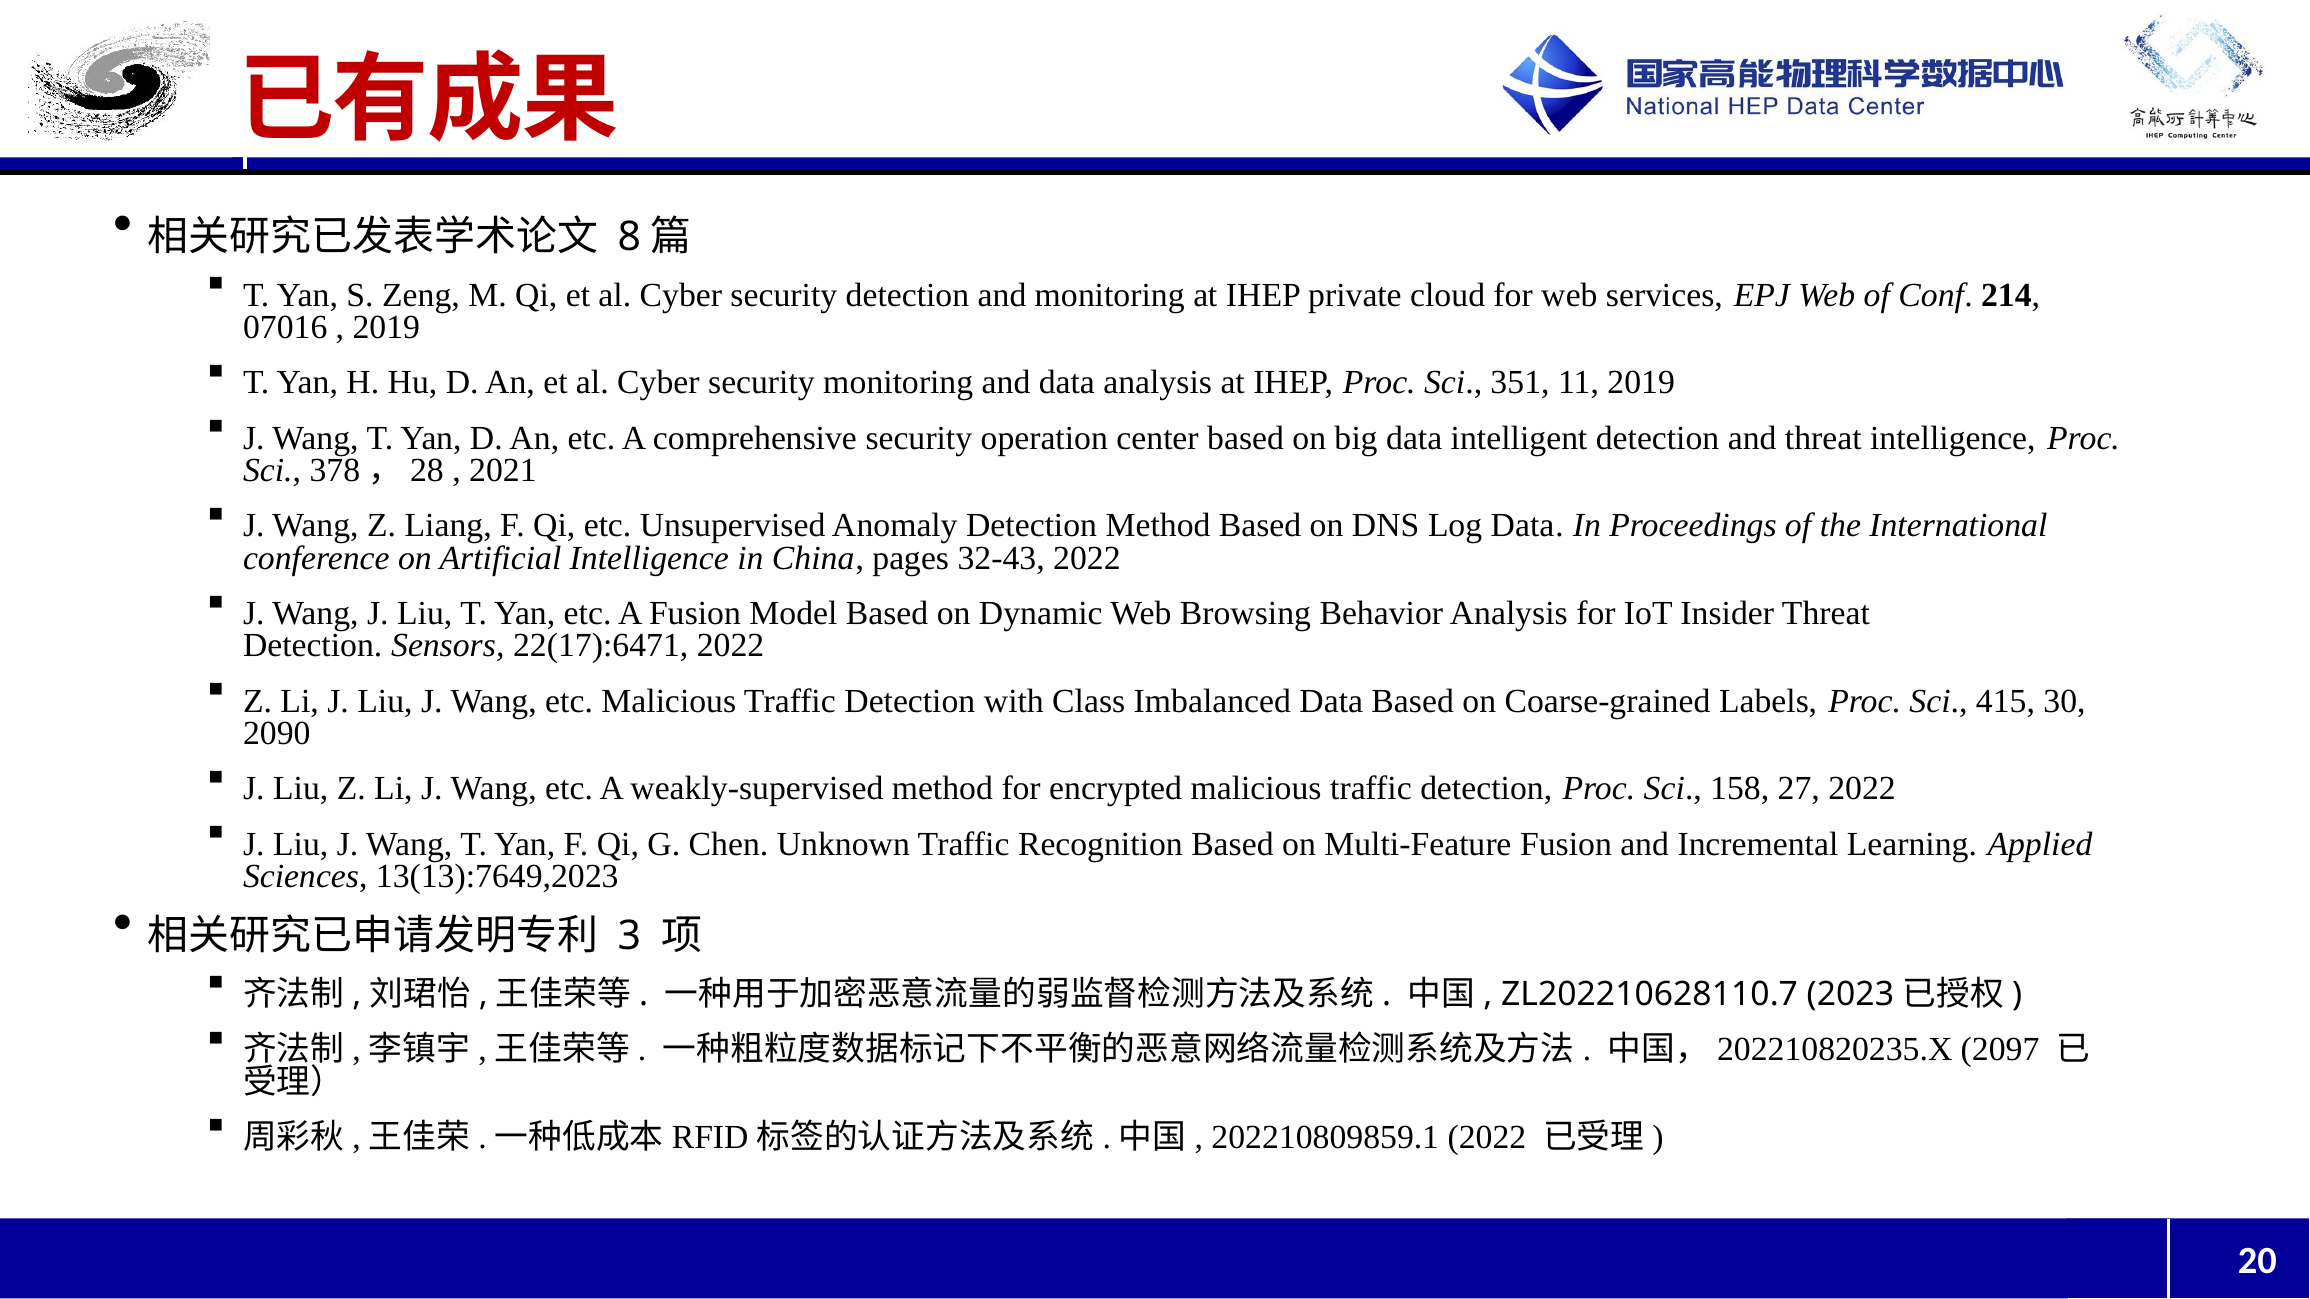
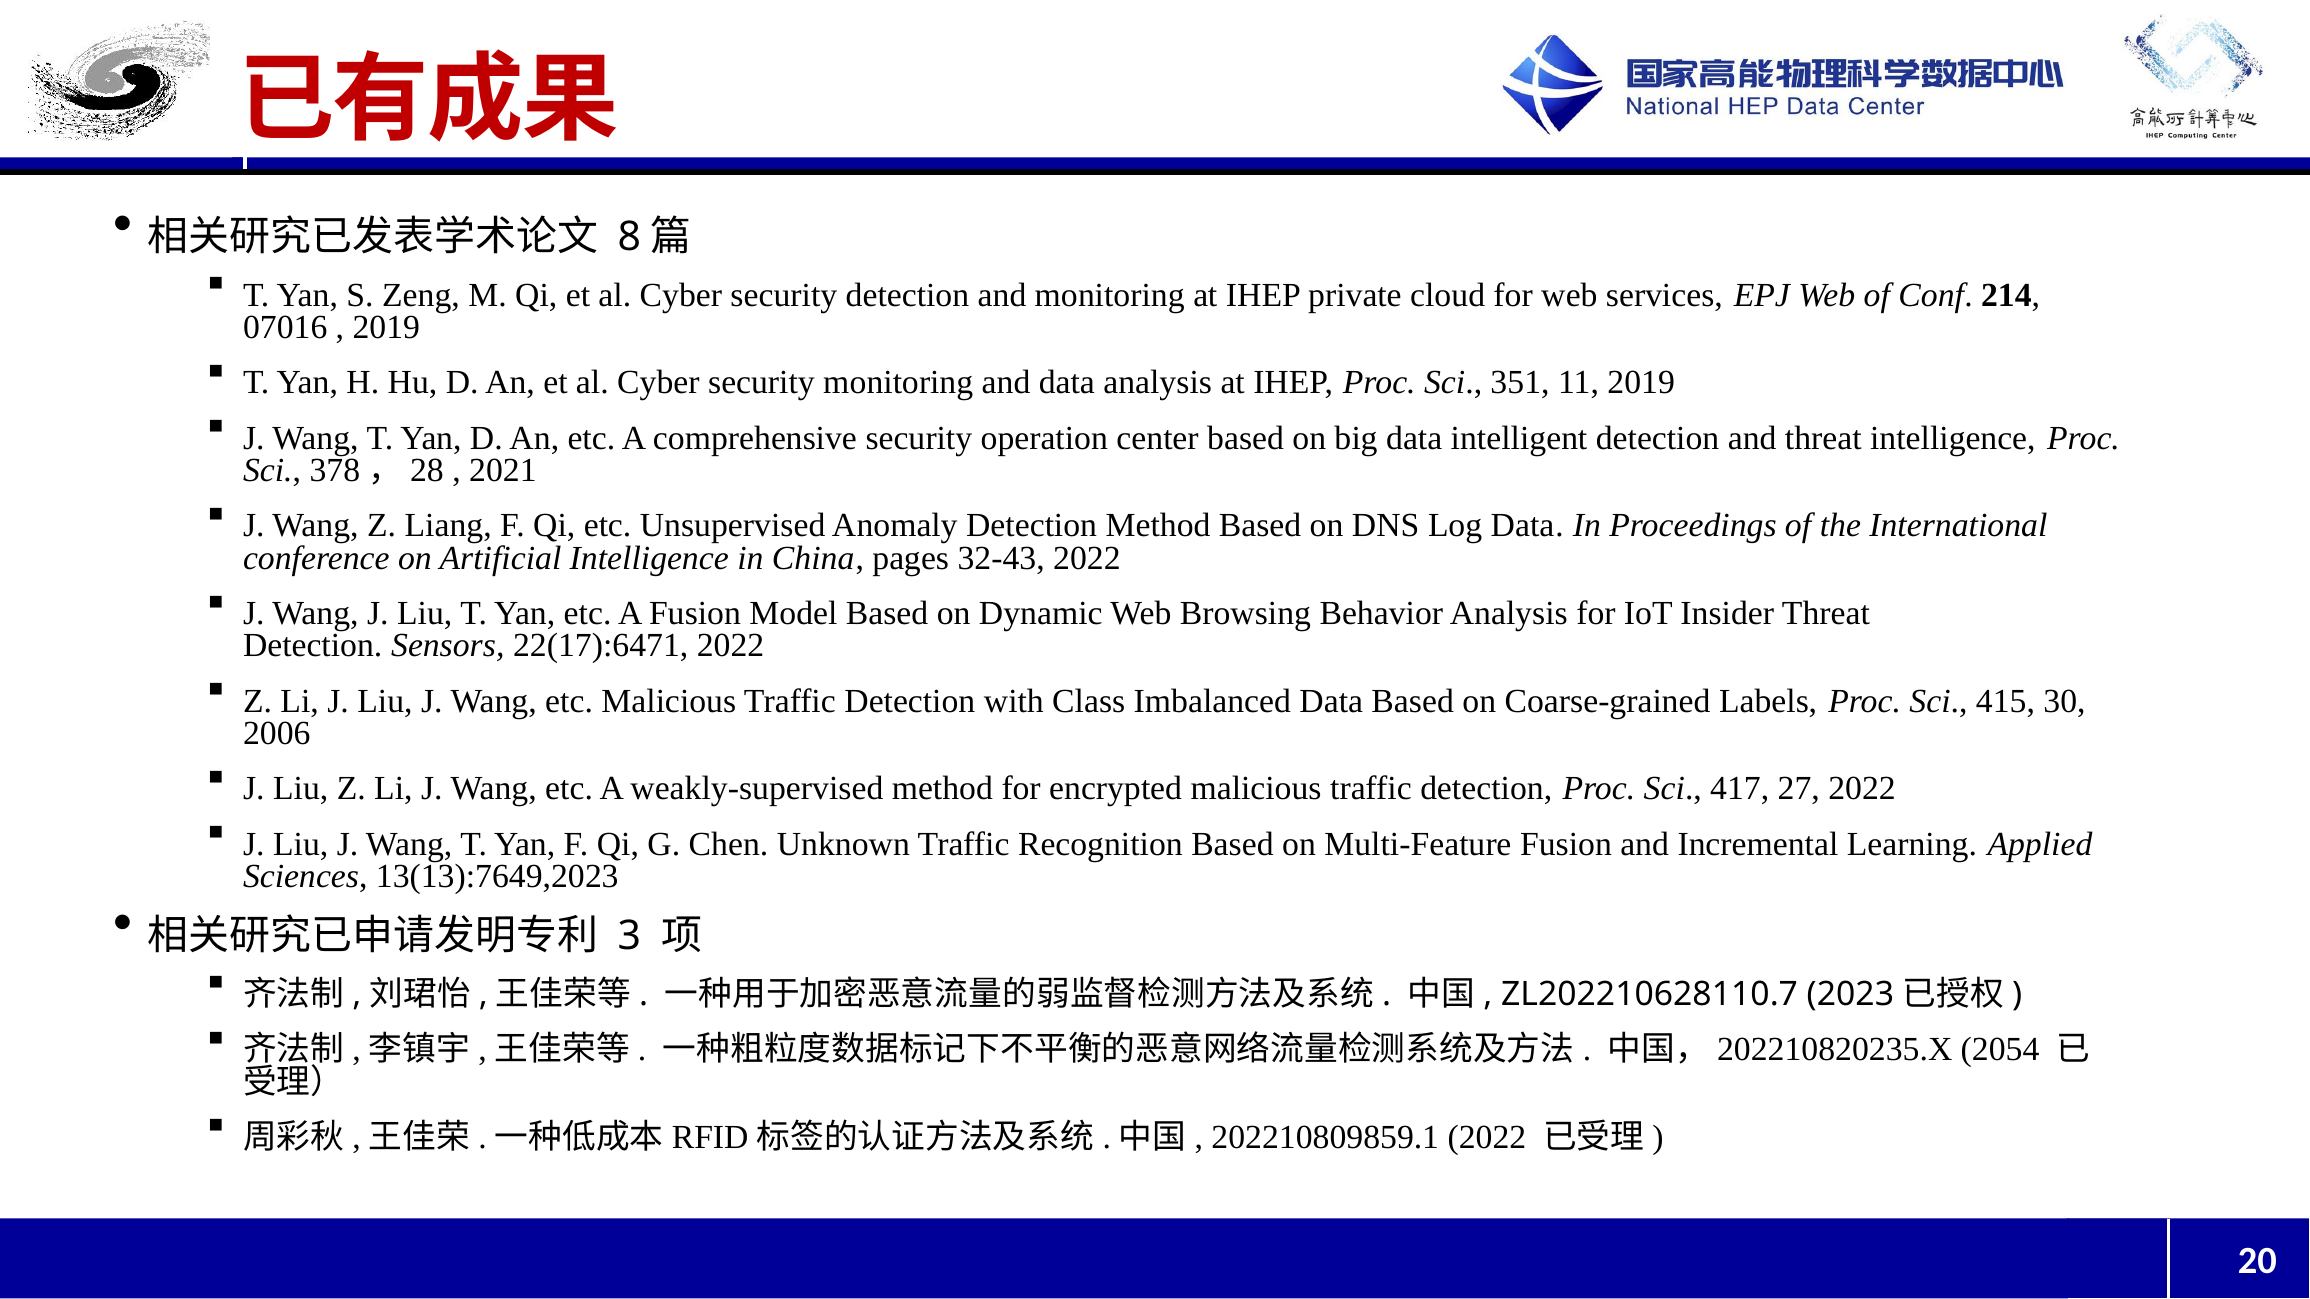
2090: 2090 -> 2006 (277, 734)
158: 158 -> 417 (1740, 789)
2097: 2097 -> 2054 (2000, 1050)
